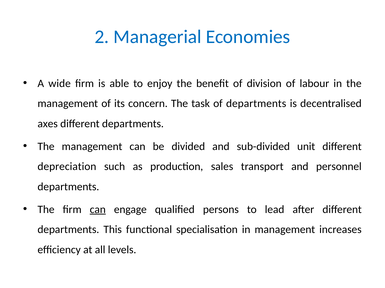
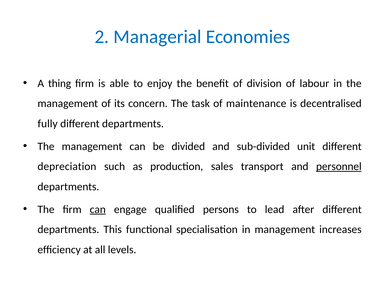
wide: wide -> thing (60, 84)
of departments: departments -> maintenance (256, 104)
axes: axes -> fully (48, 124)
personnel underline: none -> present (339, 167)
